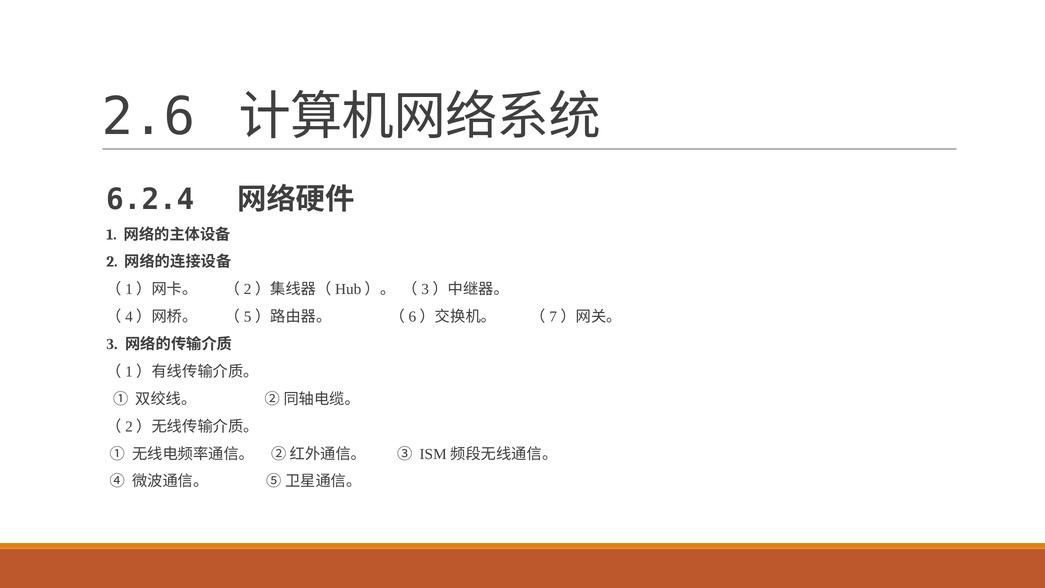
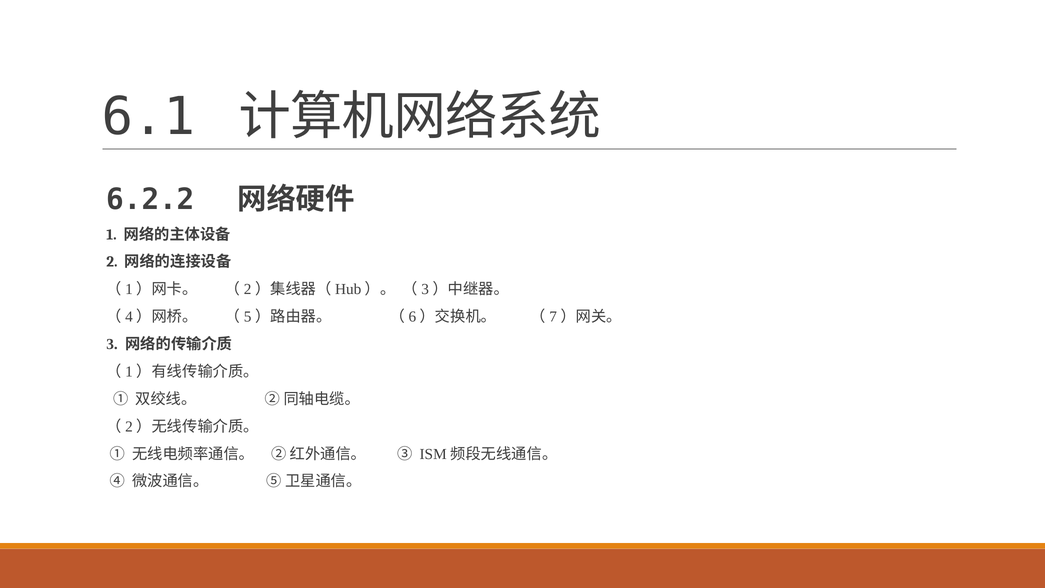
2.6: 2.6 -> 6.1 (149, 117)
6.2.4: 6.2.4 -> 6.2.2 (150, 199)
